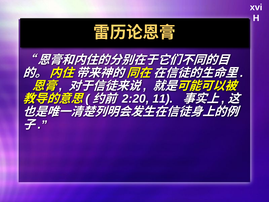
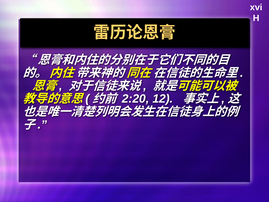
11: 11 -> 12 (163, 99)
